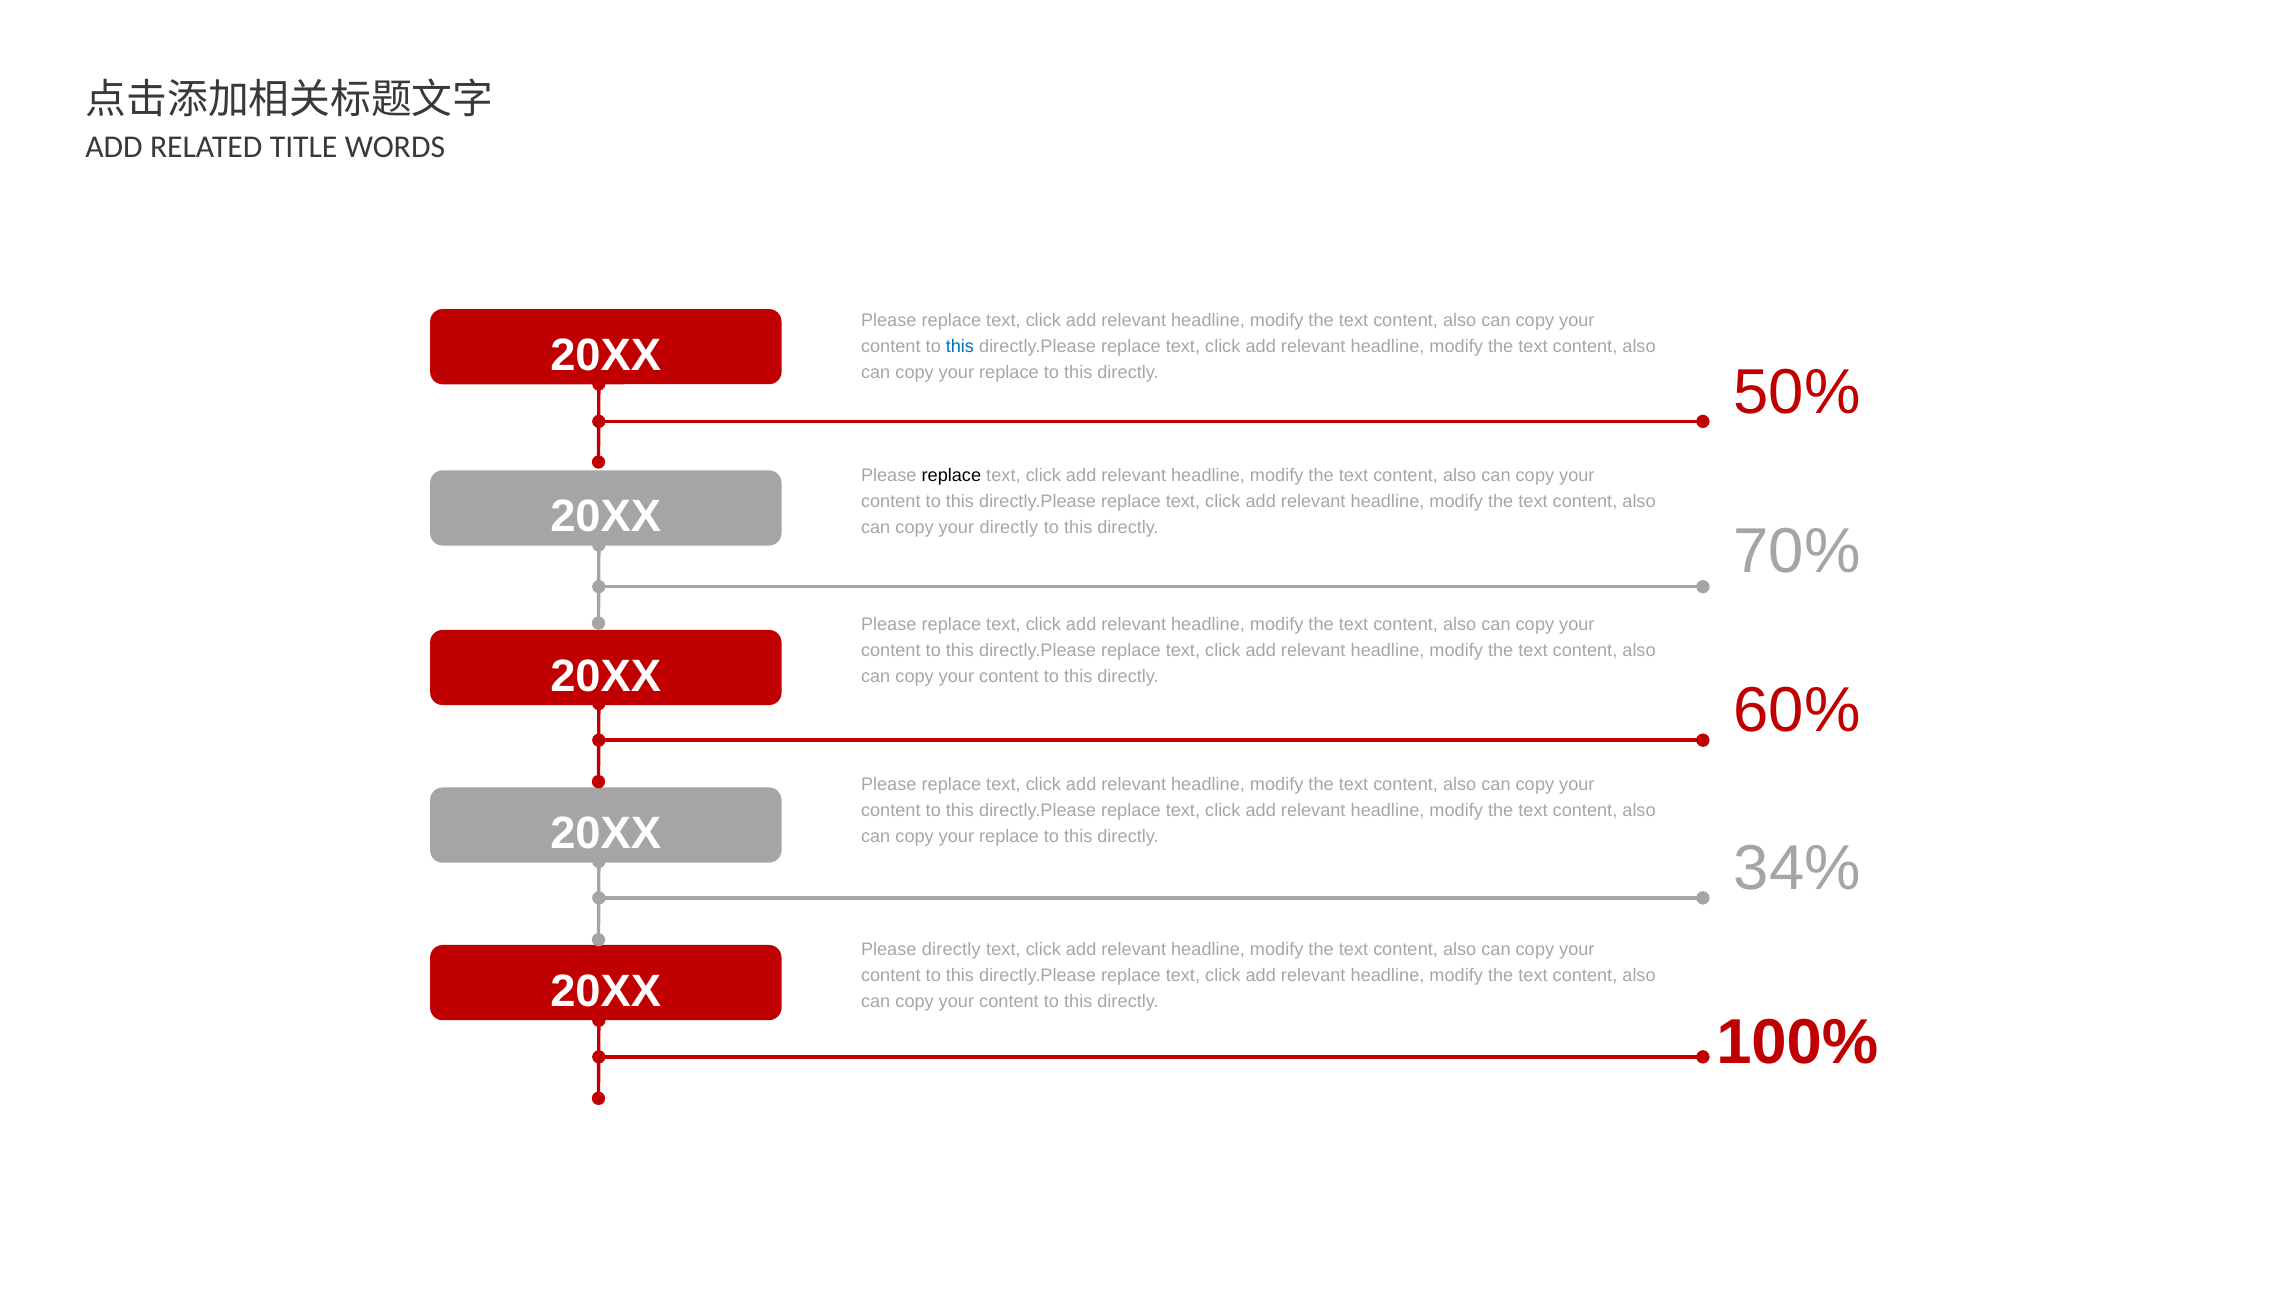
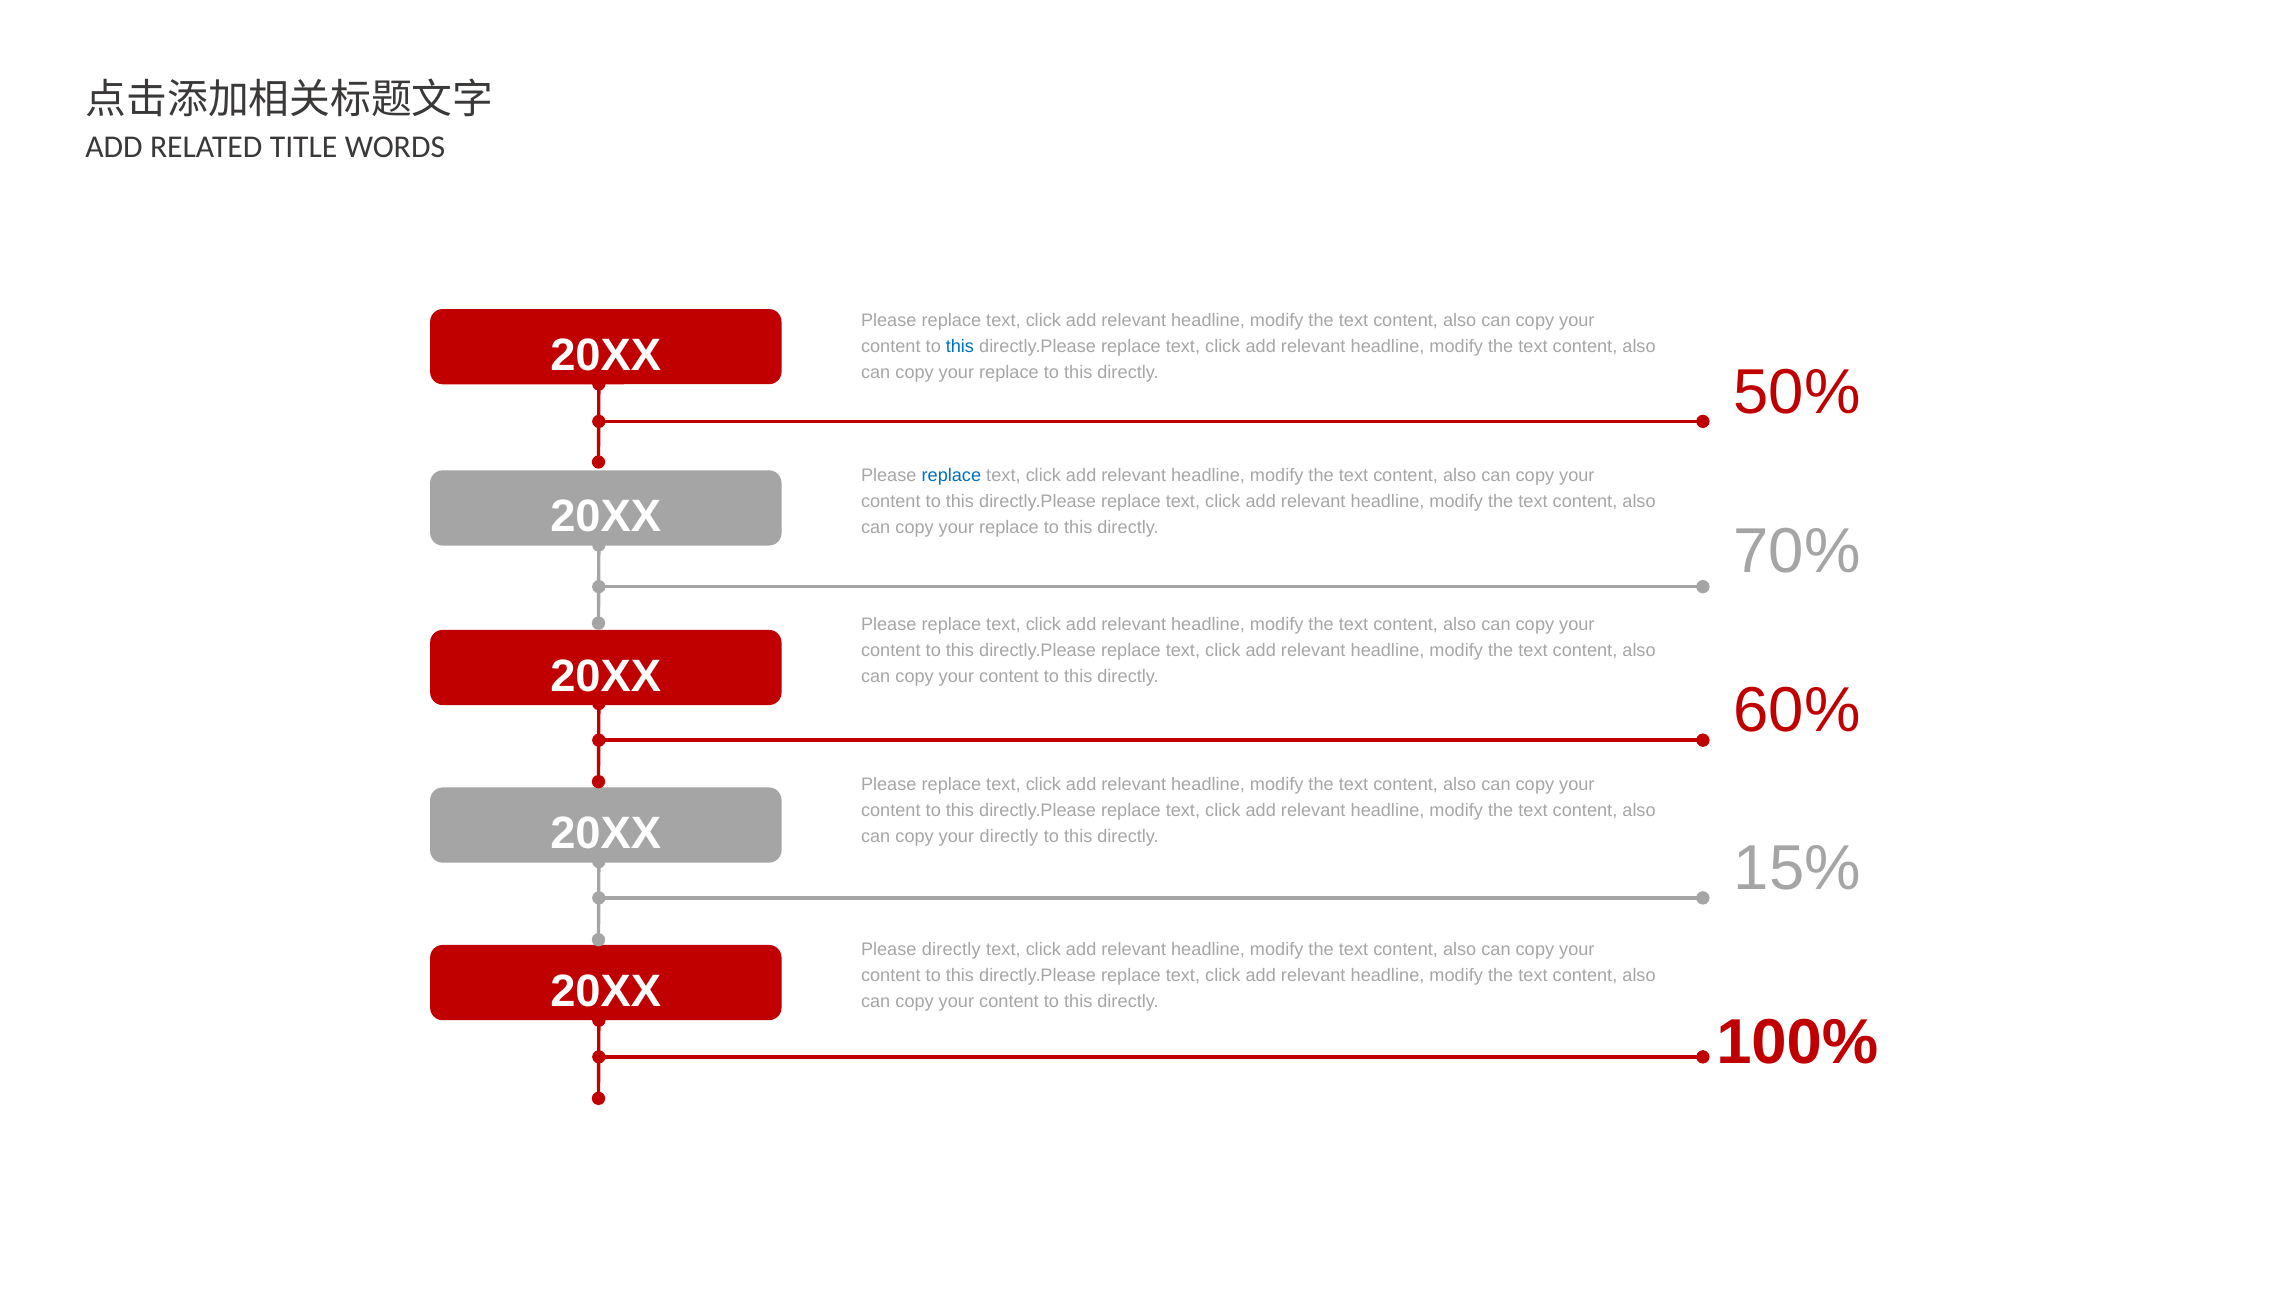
replace colour: black -> blue (951, 476)
directly: directly -> replace (1009, 528)
replace: replace -> directly (1009, 837)
34%: 34% -> 15% (1797, 869)
